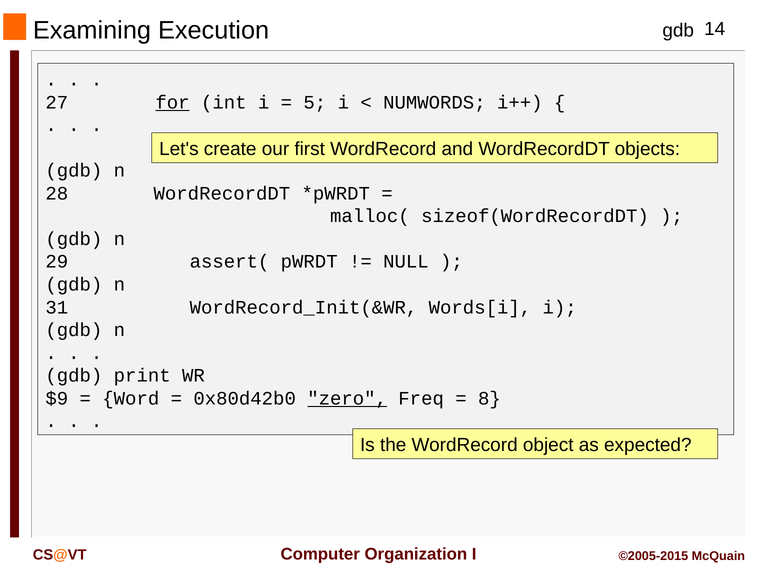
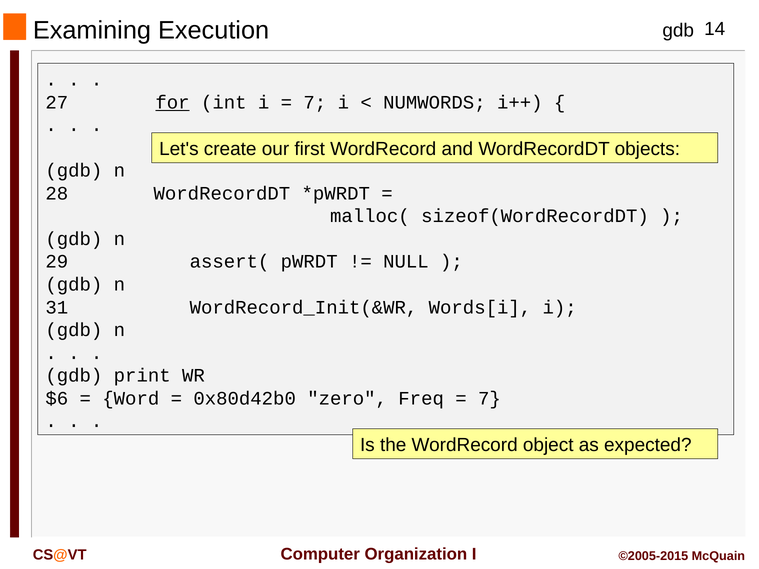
5: 5 -> 7 (315, 102)
$9: $9 -> $6 (57, 398)
zero underline: present -> none (347, 398)
8: 8 -> 7 (489, 398)
